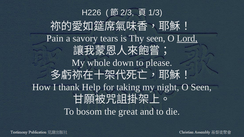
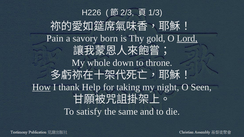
tears: tears -> born (109, 38)
Thy seen: seen -> gold (156, 38)
please: please -> throne (159, 63)
How underline: none -> present (41, 87)
bosom: bosom -> satisfy (89, 112)
great: great -> same (128, 112)
